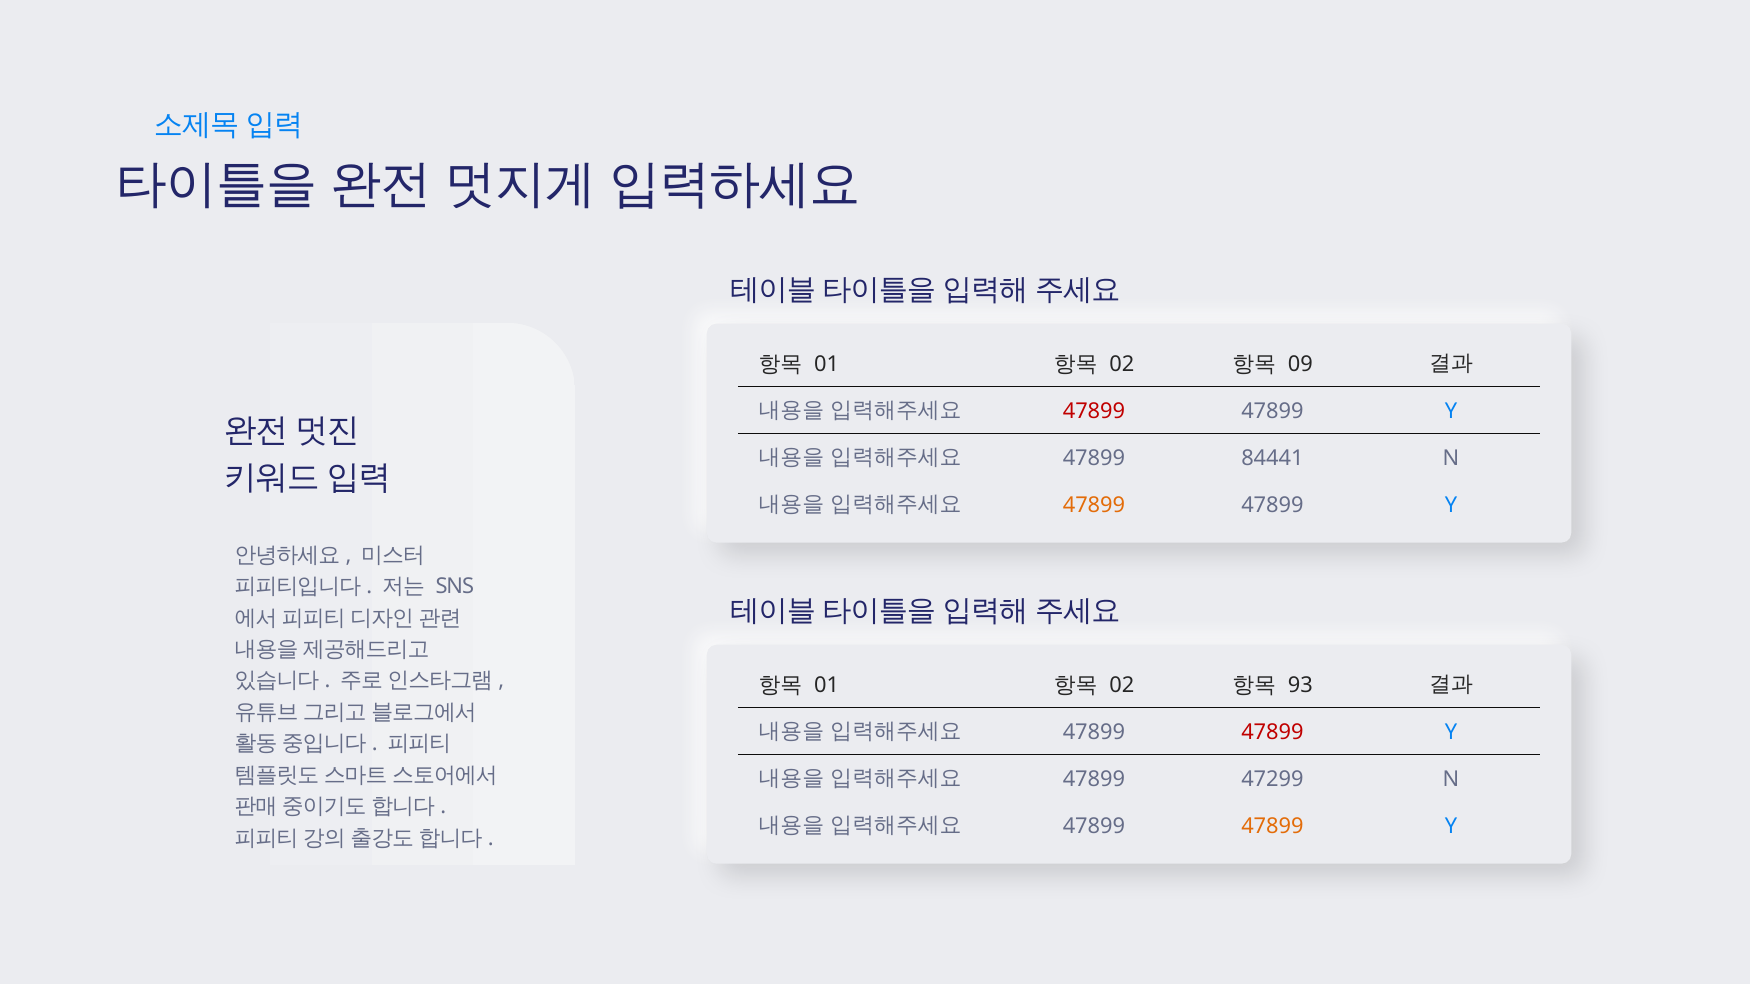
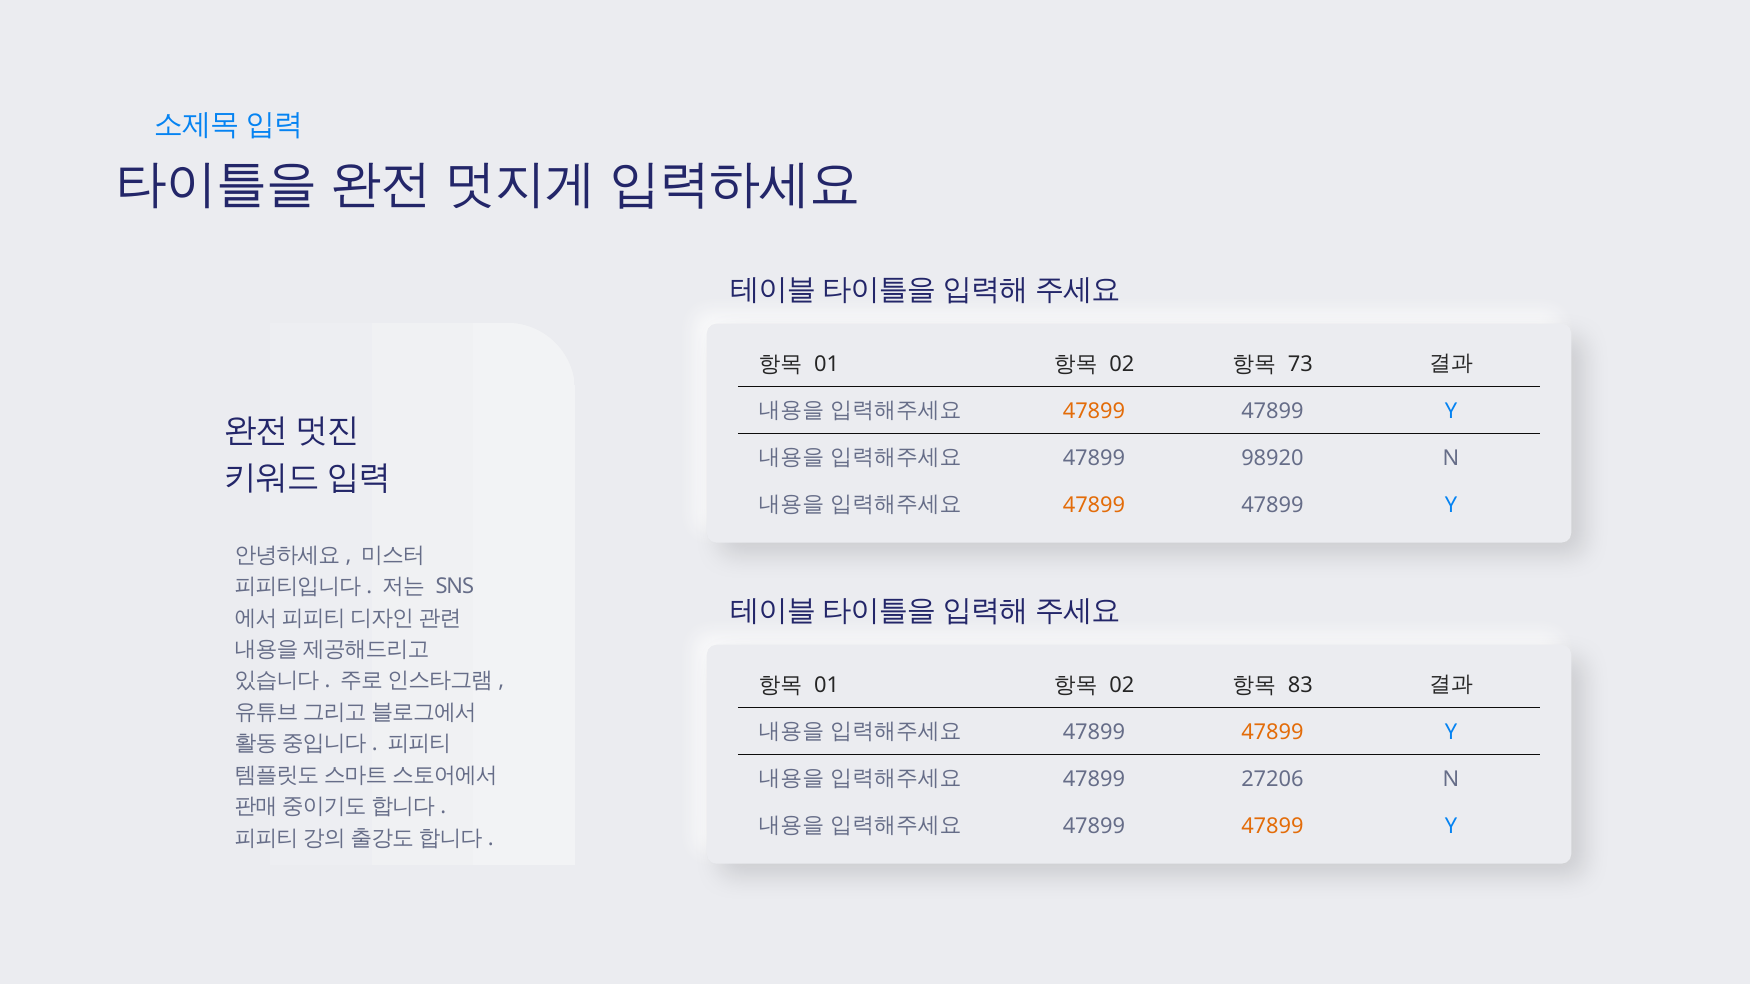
09: 09 -> 73 (1300, 364)
47899 colour: red -> orange (1094, 412)
84441: 84441 -> 98920 (1272, 459)
93: 93 -> 83 (1300, 686)
47899 colour: red -> orange (1272, 733)
47299: 47299 -> 27206 (1272, 780)
